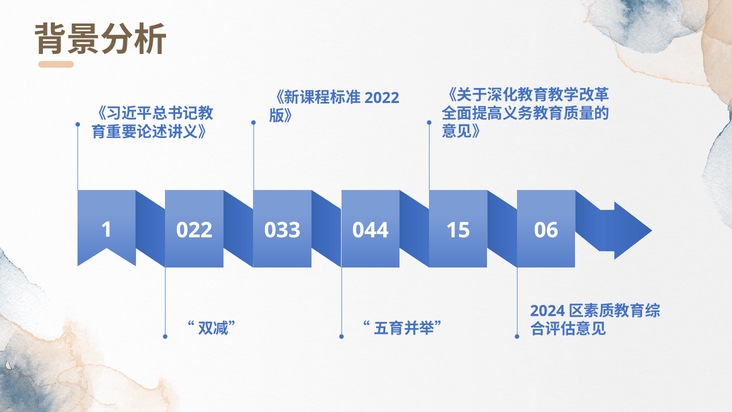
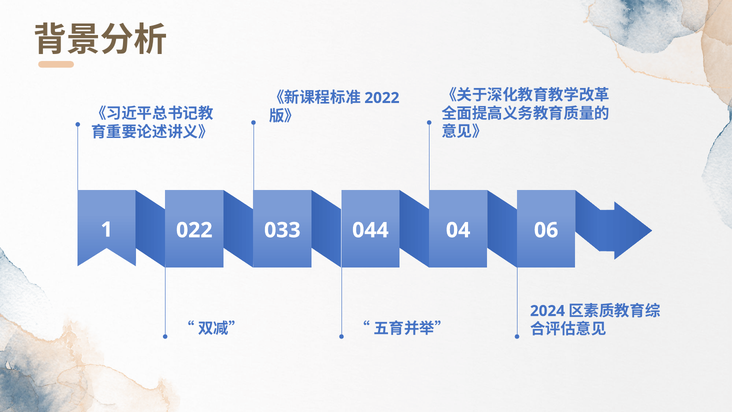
15: 15 -> 04 (458, 230)
